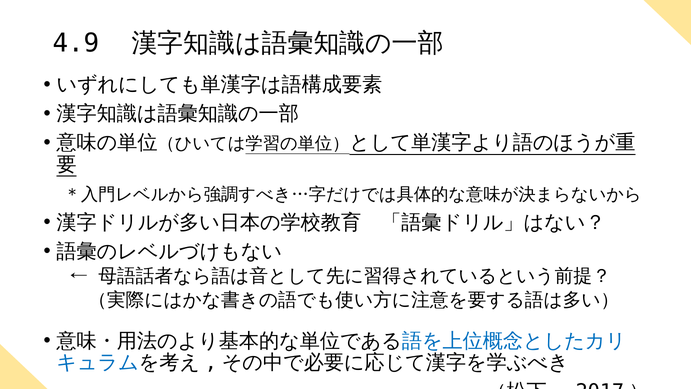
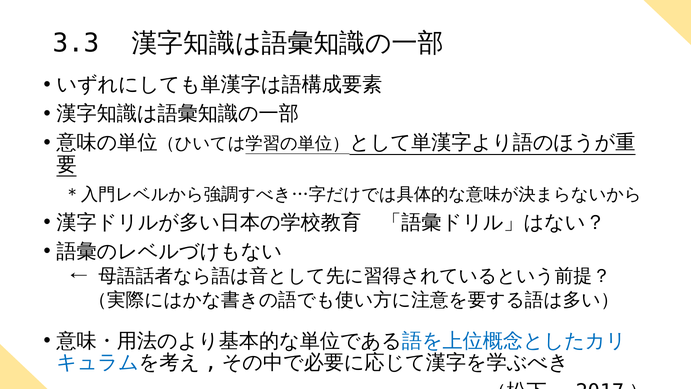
4.9: 4.9 -> 3.3 (76, 43)
